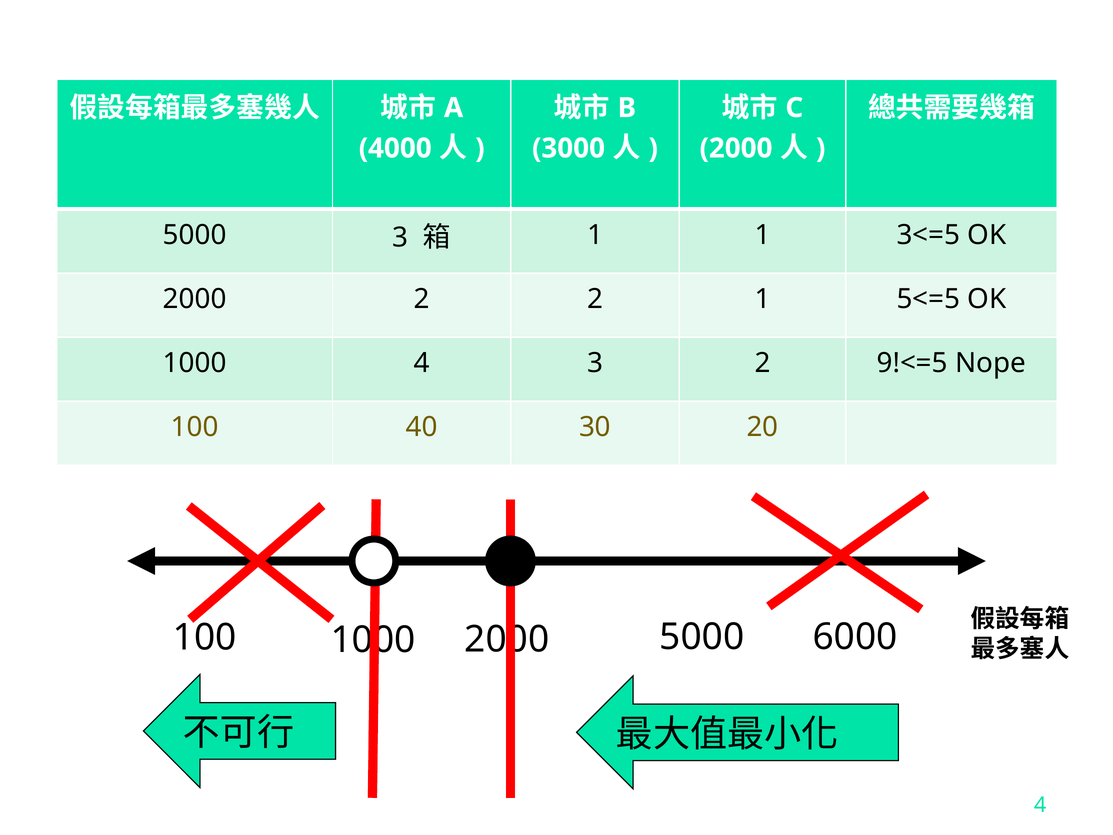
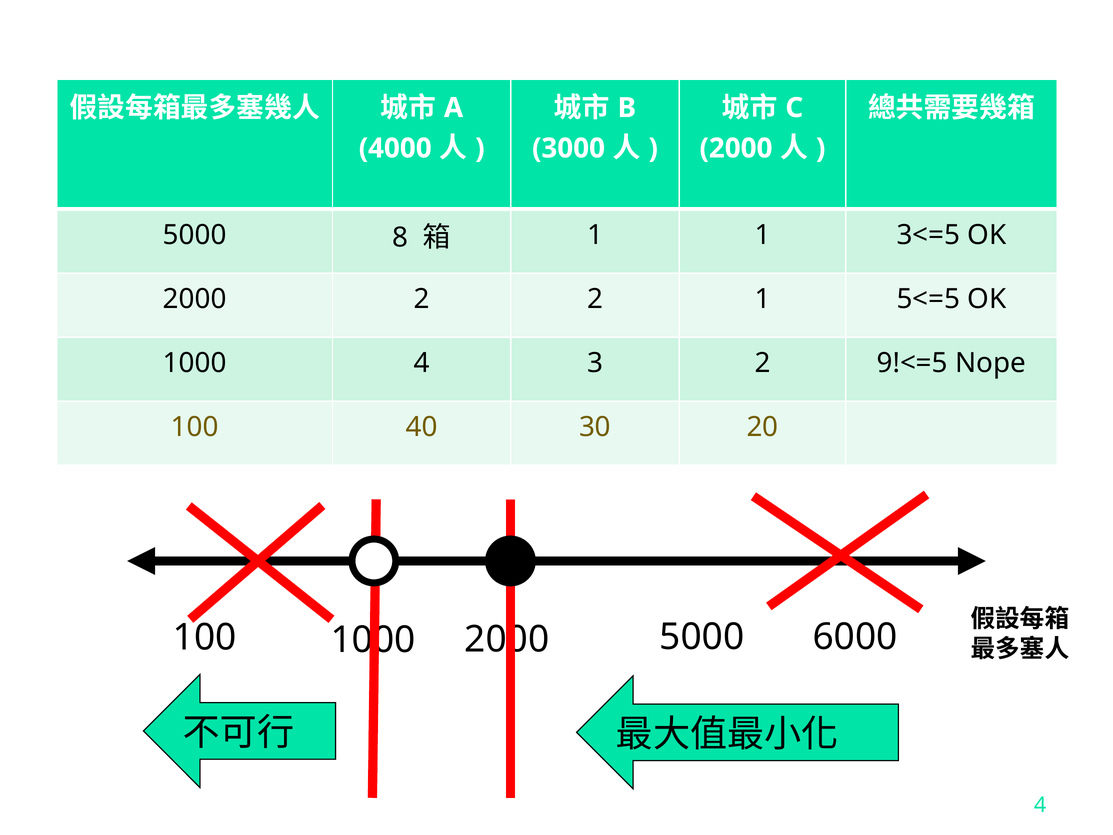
5000 3: 3 -> 8 (400, 238)
